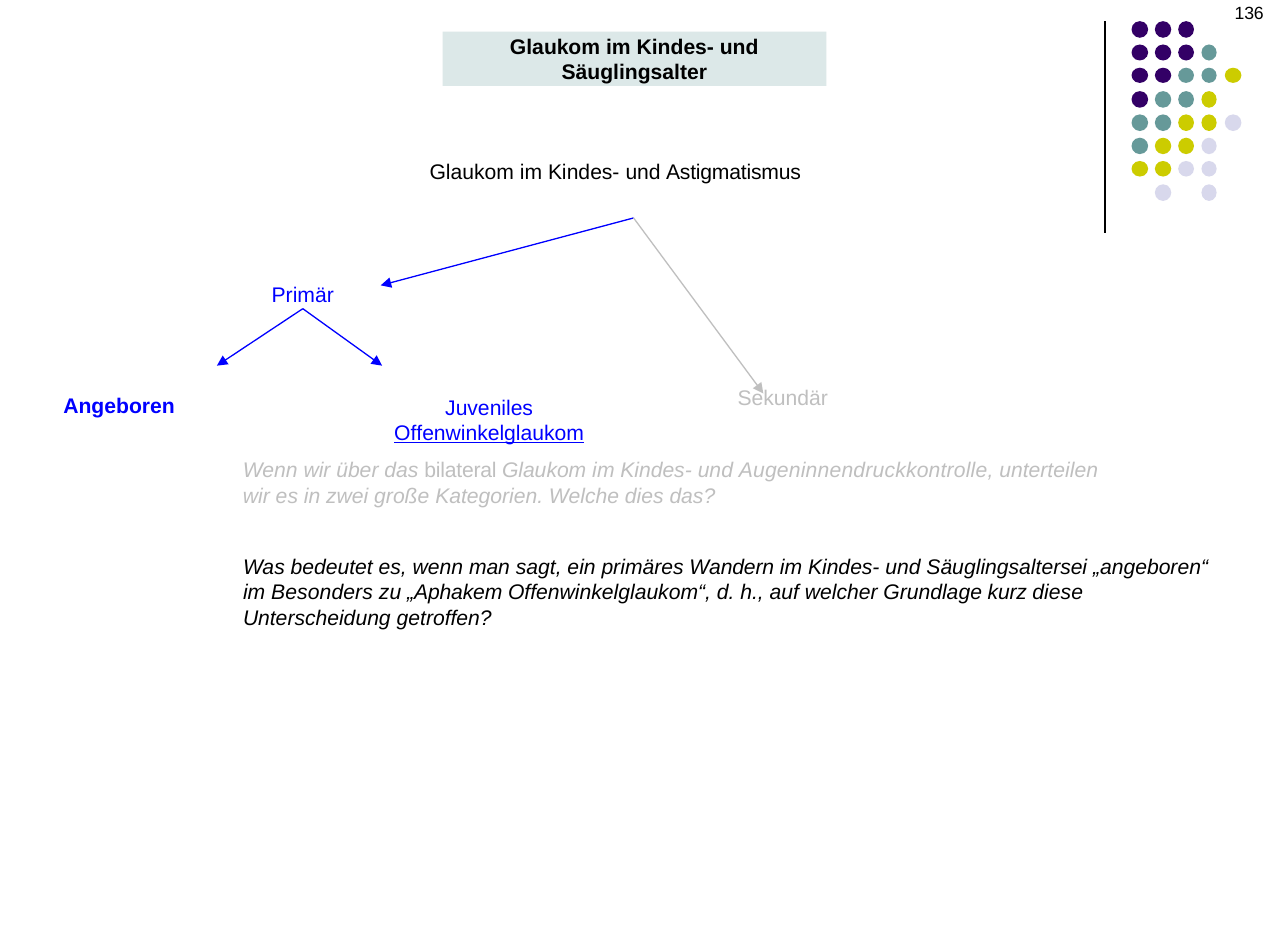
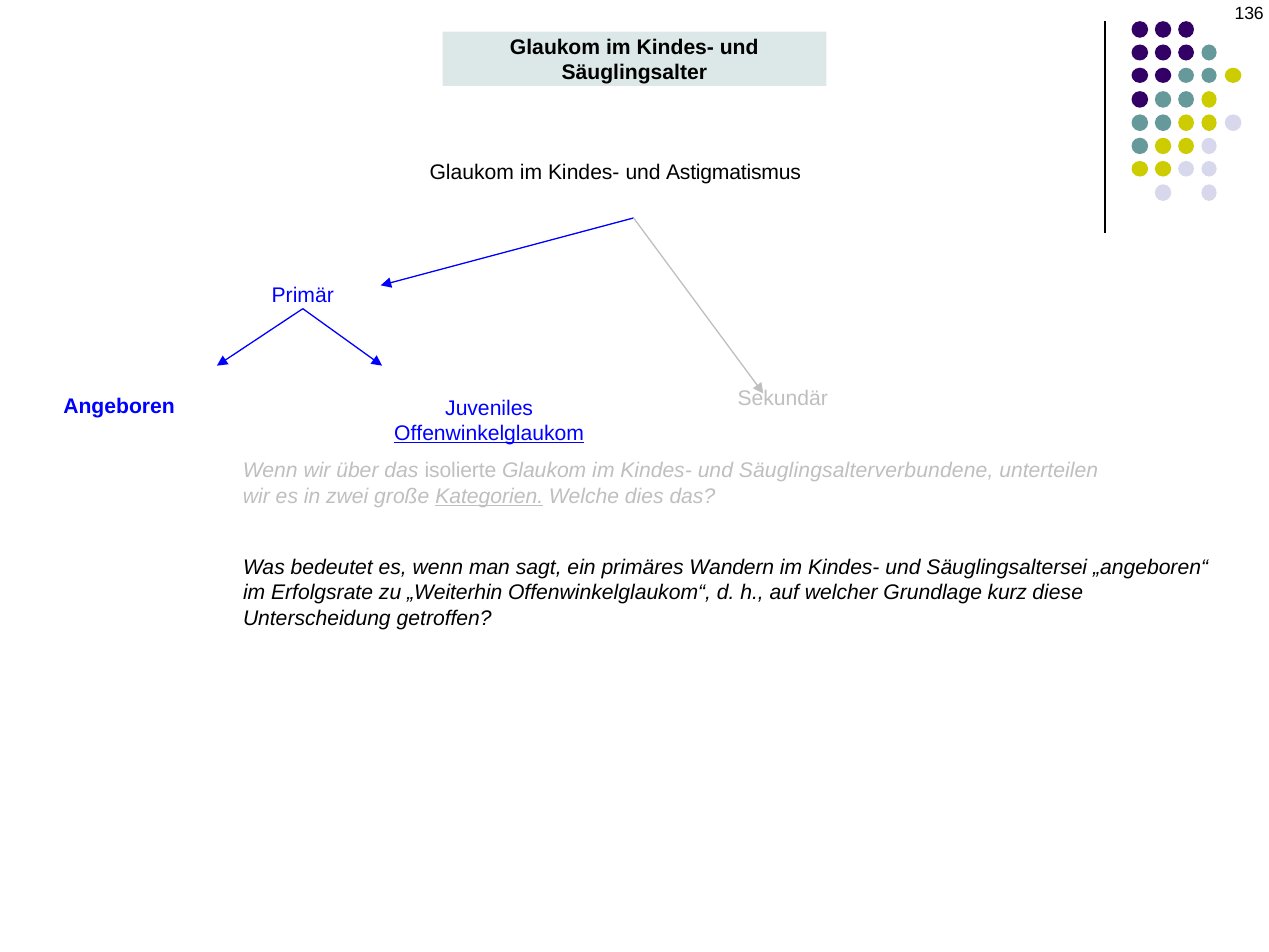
bilateral: bilateral -> isolierte (460, 471)
Augeninnendruckkontrolle: Augeninnendruckkontrolle -> Säuglingsalterverbundene (866, 471)
Kategorien underline: none -> present (489, 496)
Besonders: Besonders -> Erfolgsrate (322, 593)
„Aphakem: „Aphakem -> „Weiterhin (455, 593)
